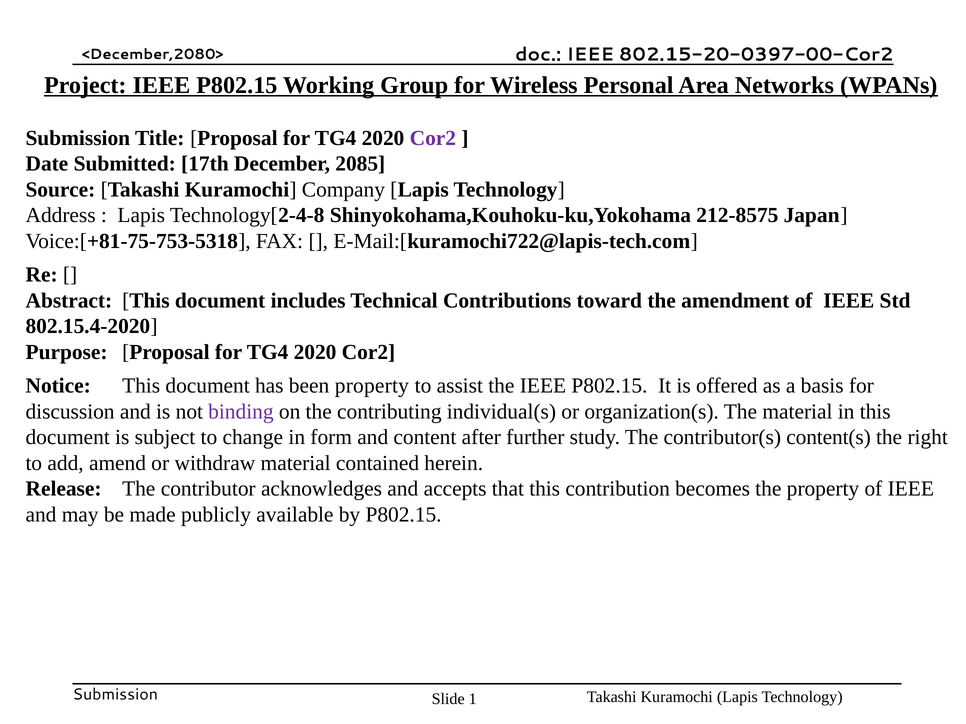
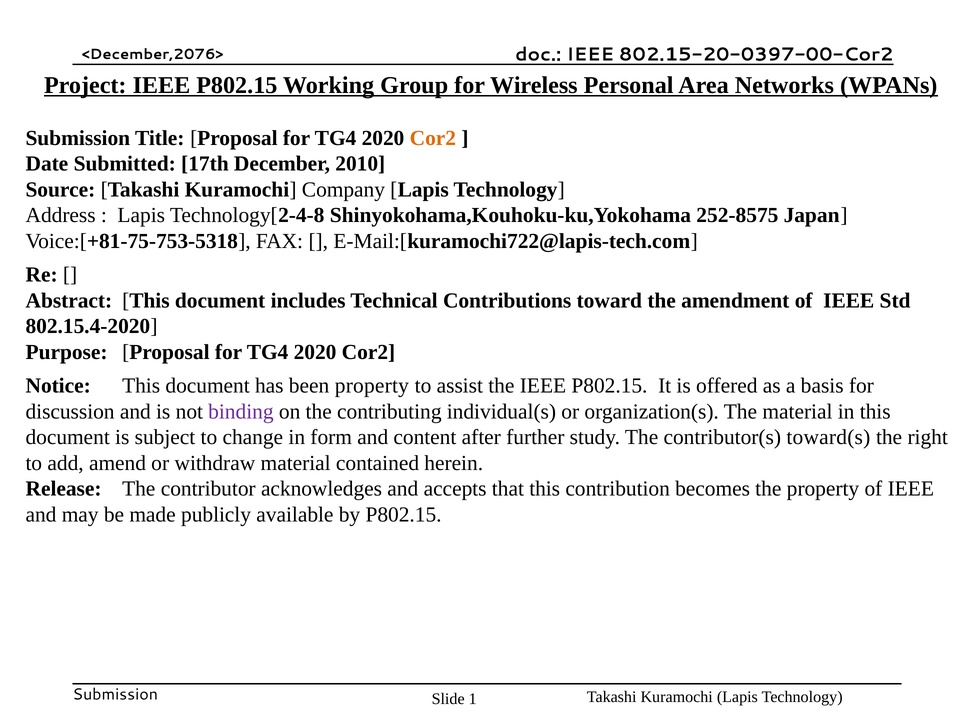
<December,2080>: <December,2080> -> <December,2076> (153, 55)
Cor2 colour: purple -> orange (433, 138)
2085: 2085 -> 2010 (360, 164)
212-8575: 212-8575 -> 252-8575 (737, 215)
content(s: content(s -> toward(s (828, 438)
